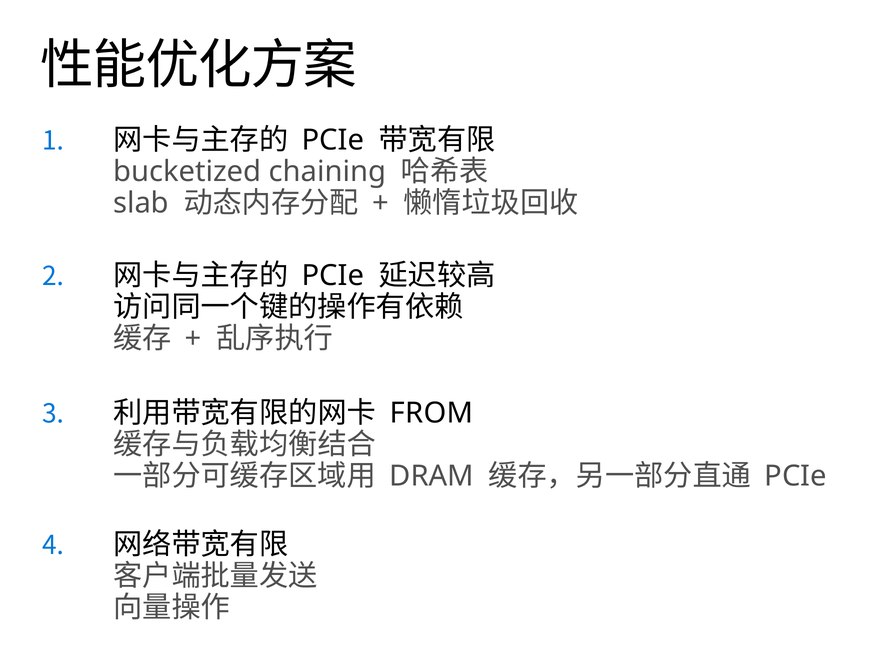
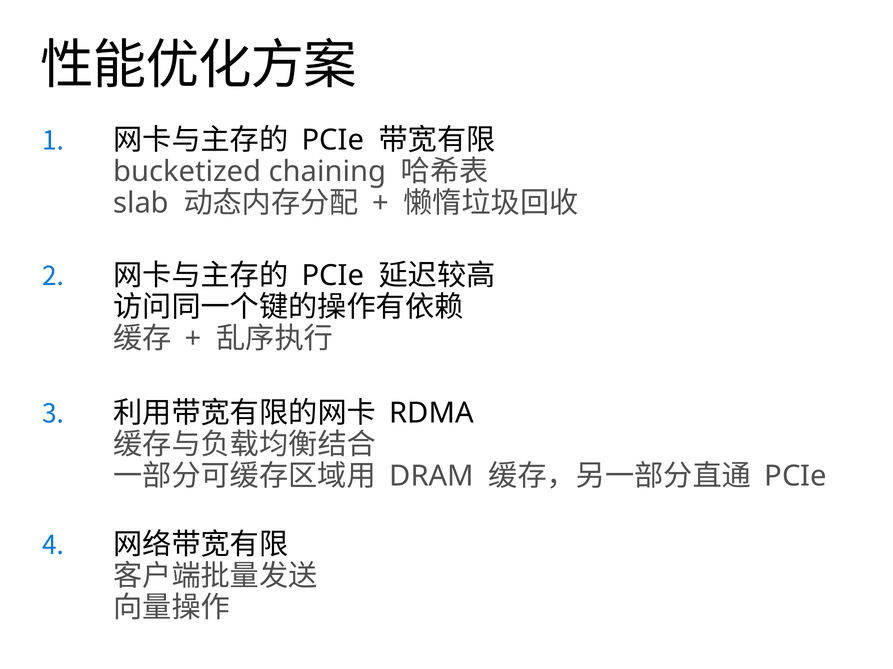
FROM: FROM -> RDMA (432, 414)
